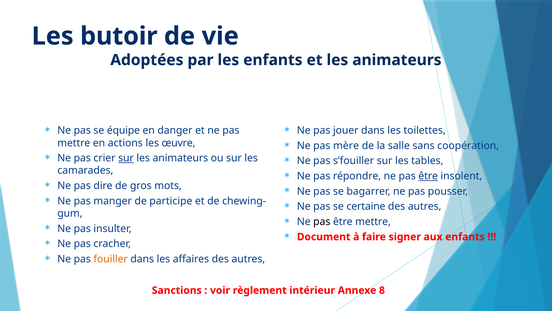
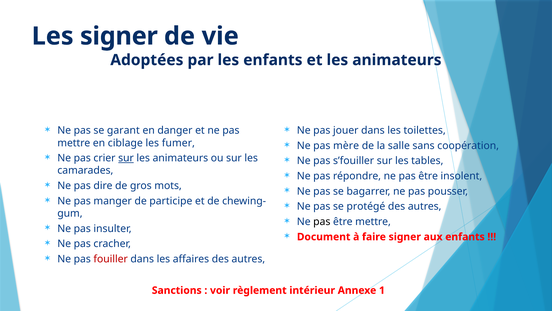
Les butoir: butoir -> signer (119, 36)
équipe: équipe -> garant (123, 130)
actions: actions -> ciblage (125, 143)
œuvre: œuvre -> fumer (178, 143)
être underline: present -> none (428, 176)
certaine: certaine -> protégé (366, 206)
fouiller colour: orange -> red (111, 259)
8: 8 -> 1 (382, 290)
